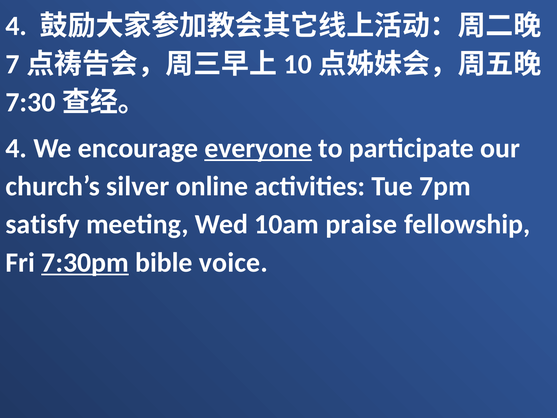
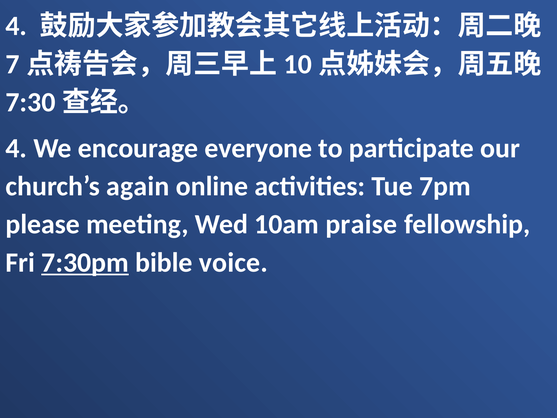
everyone underline: present -> none (258, 148)
silver: silver -> again (138, 186)
satisfy: satisfy -> please (43, 224)
